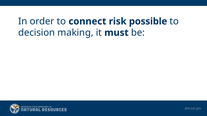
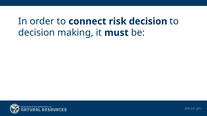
risk possible: possible -> decision (148, 21)
